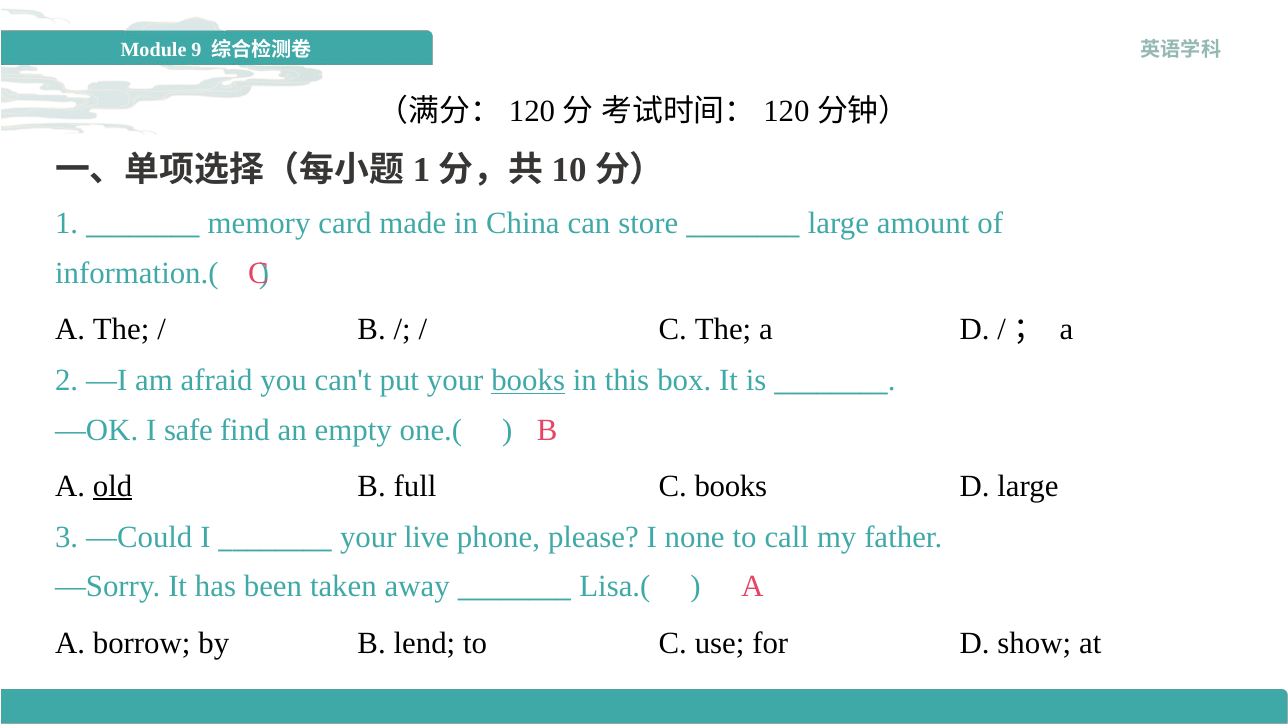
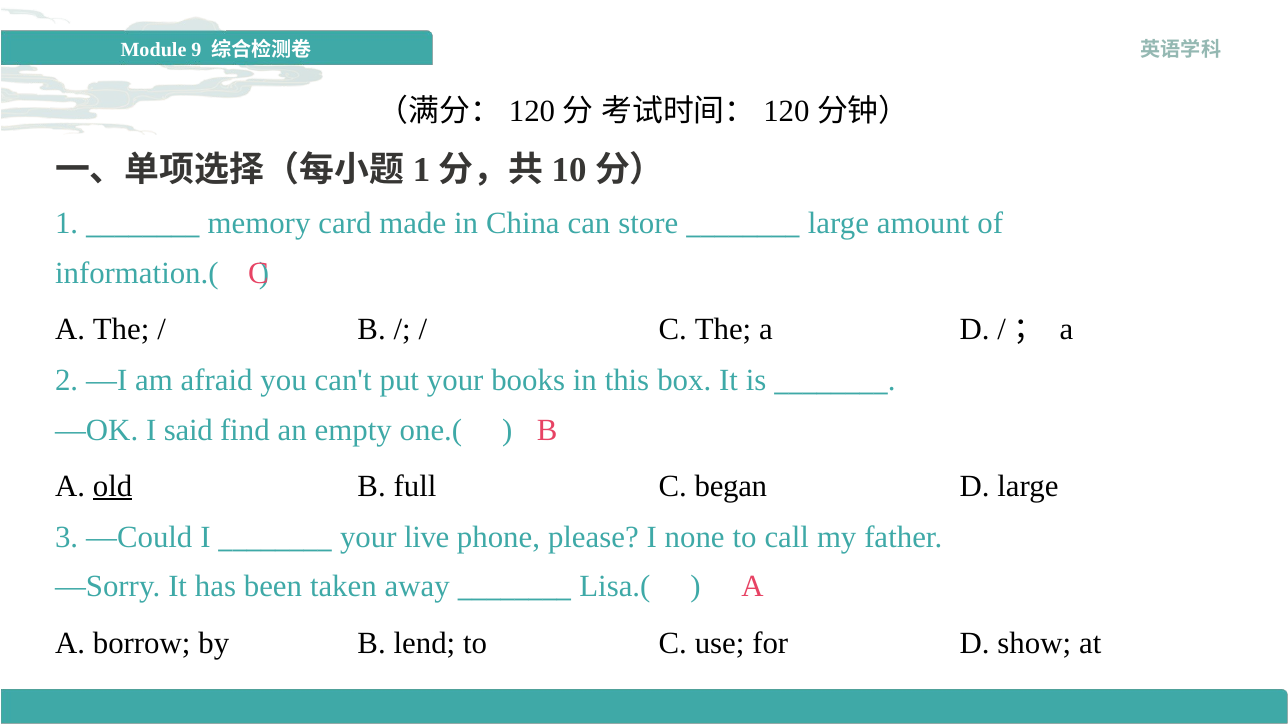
books underline: present -> none (528, 381)
safe: safe -> said (188, 430)
C books: books -> began (731, 486)
